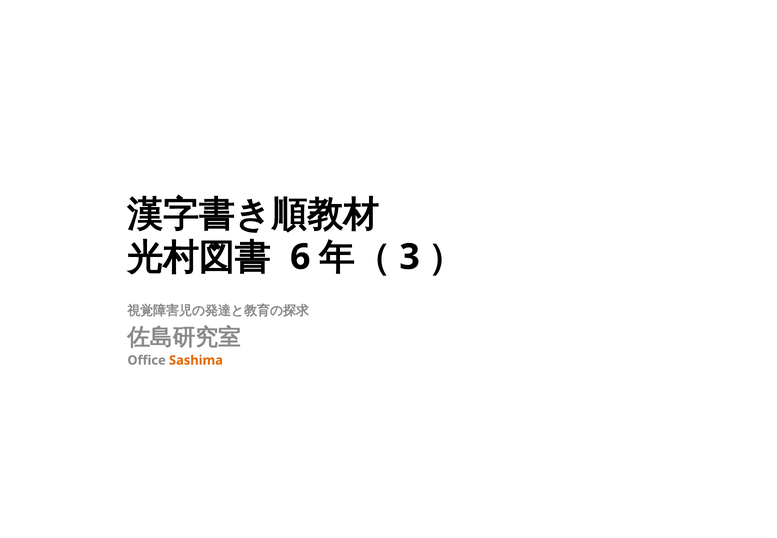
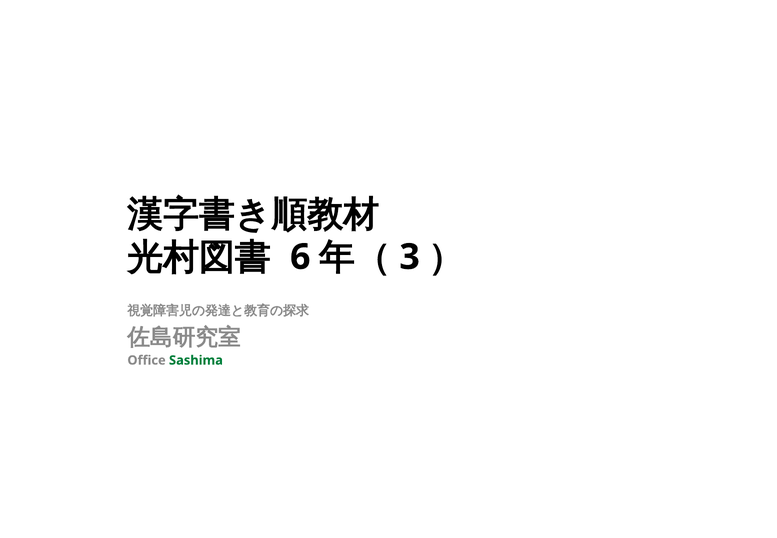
Sashima colour: orange -> green (196, 360)
